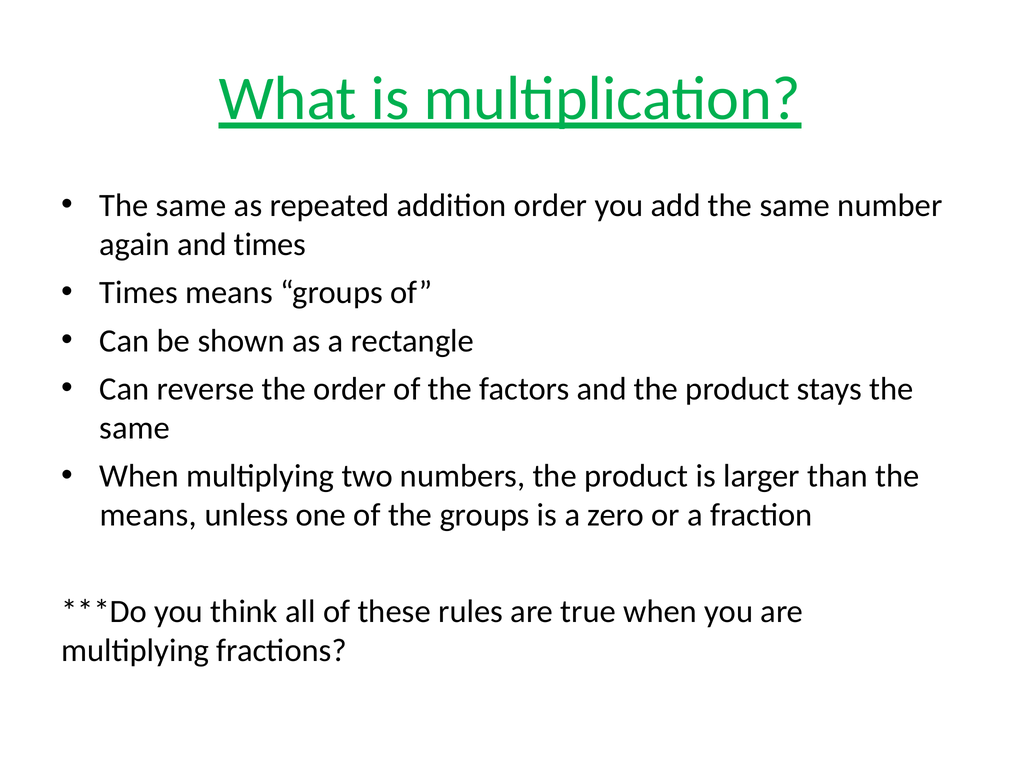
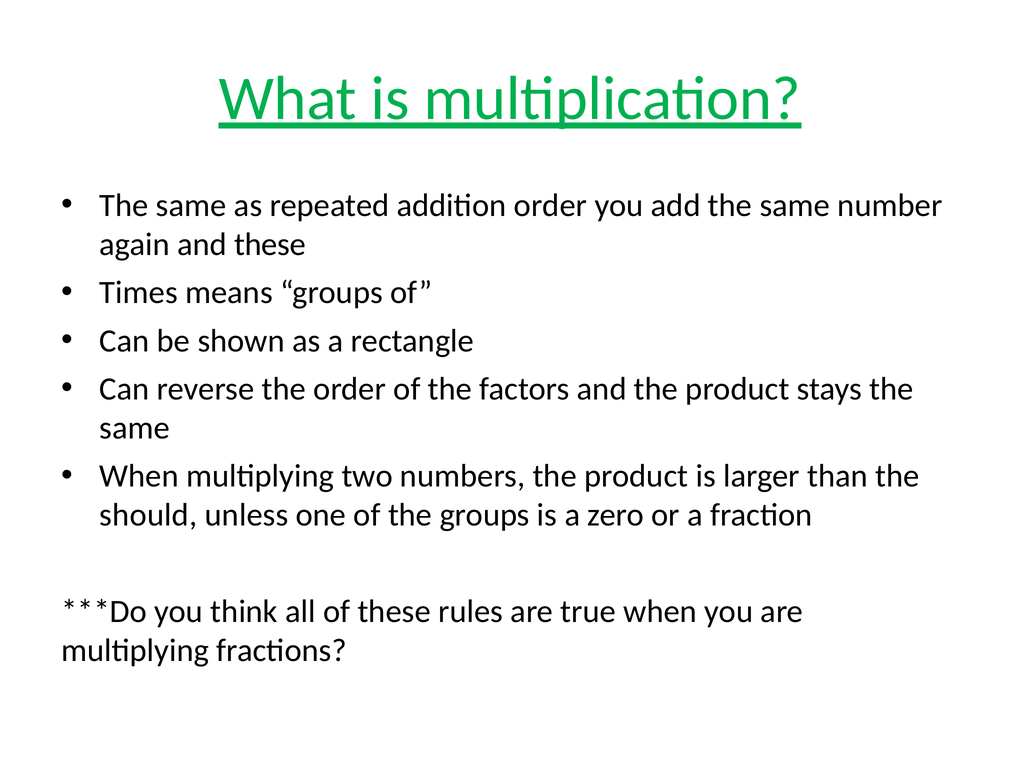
and times: times -> these (270, 244)
means: means -> should (148, 515)
